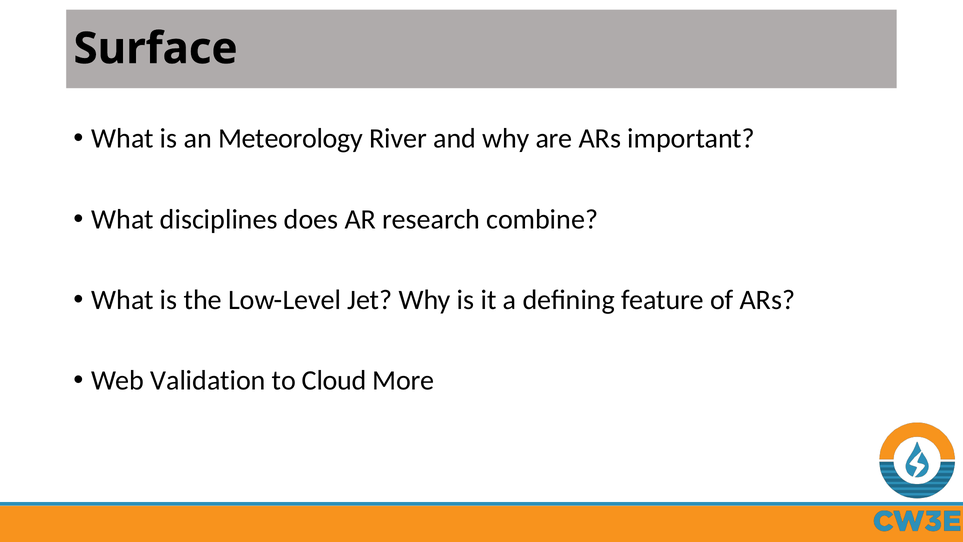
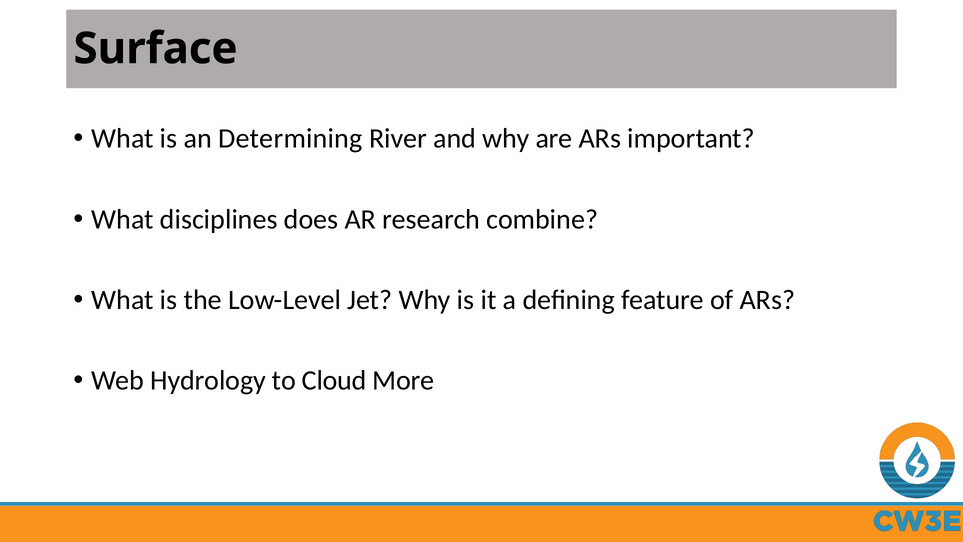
Meteorology: Meteorology -> Determining (290, 139)
Validation: Validation -> Hydrology (208, 380)
